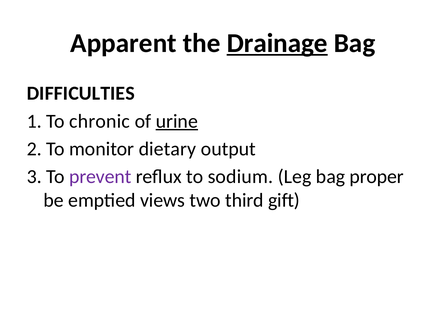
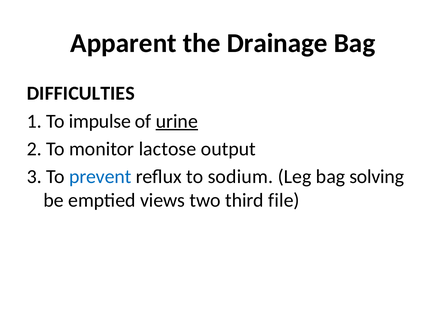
Drainage underline: present -> none (277, 43)
chronic: chronic -> impulse (100, 121)
dietary: dietary -> lactose (168, 149)
prevent colour: purple -> blue (100, 177)
proper: proper -> solving (377, 177)
gift: gift -> file (284, 201)
